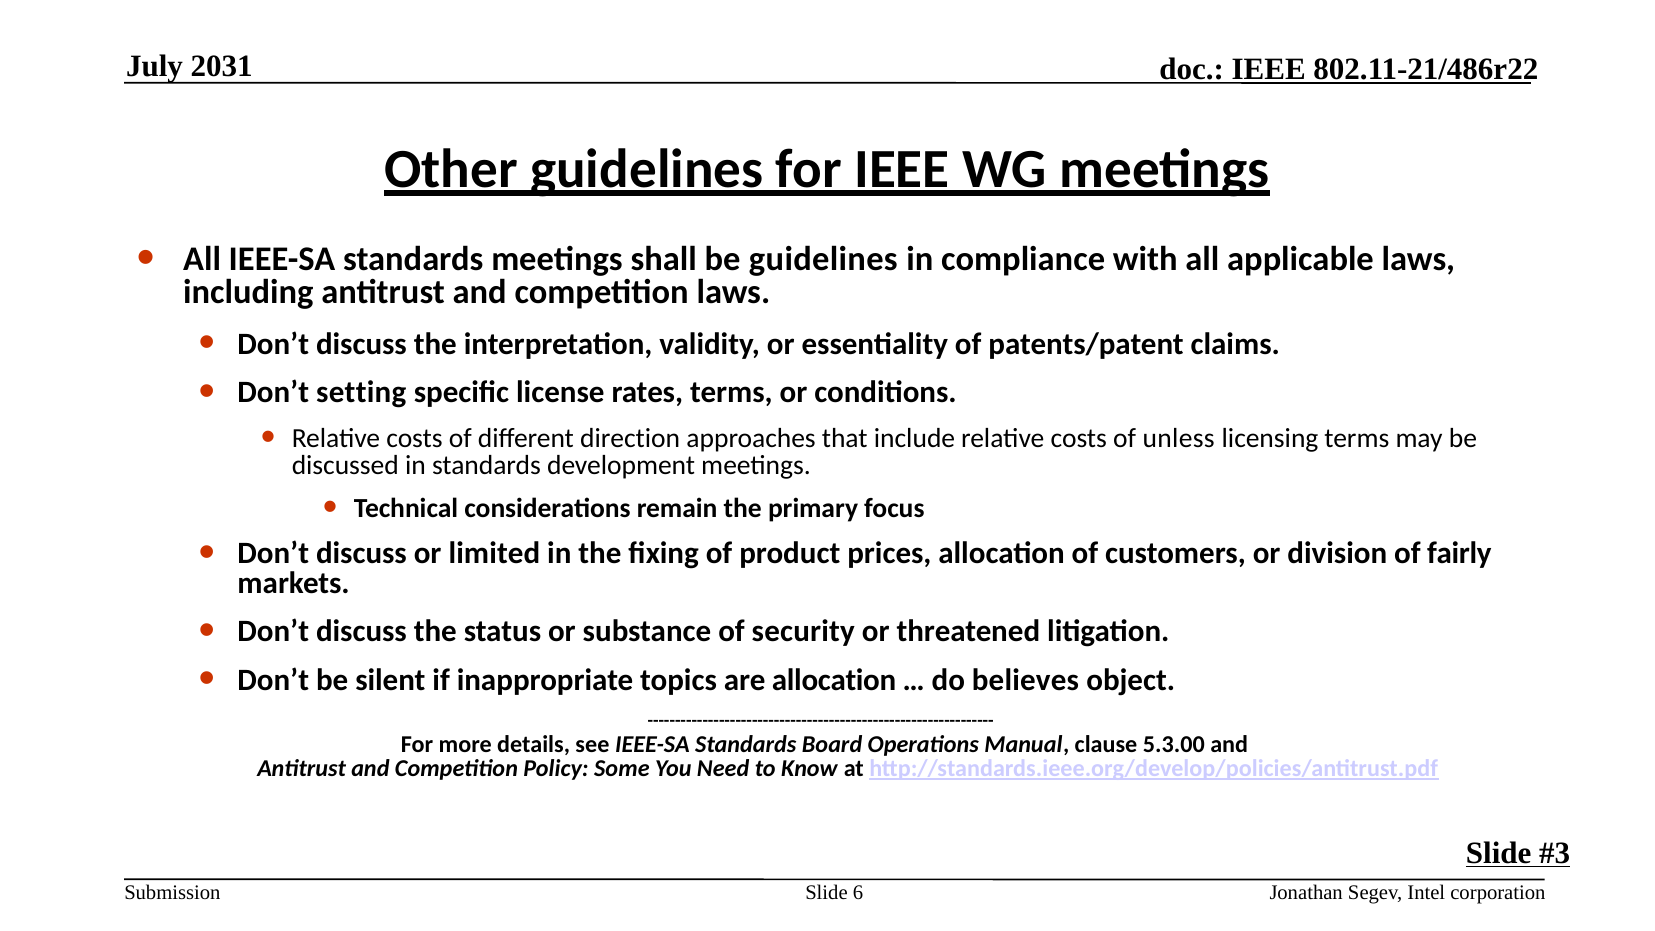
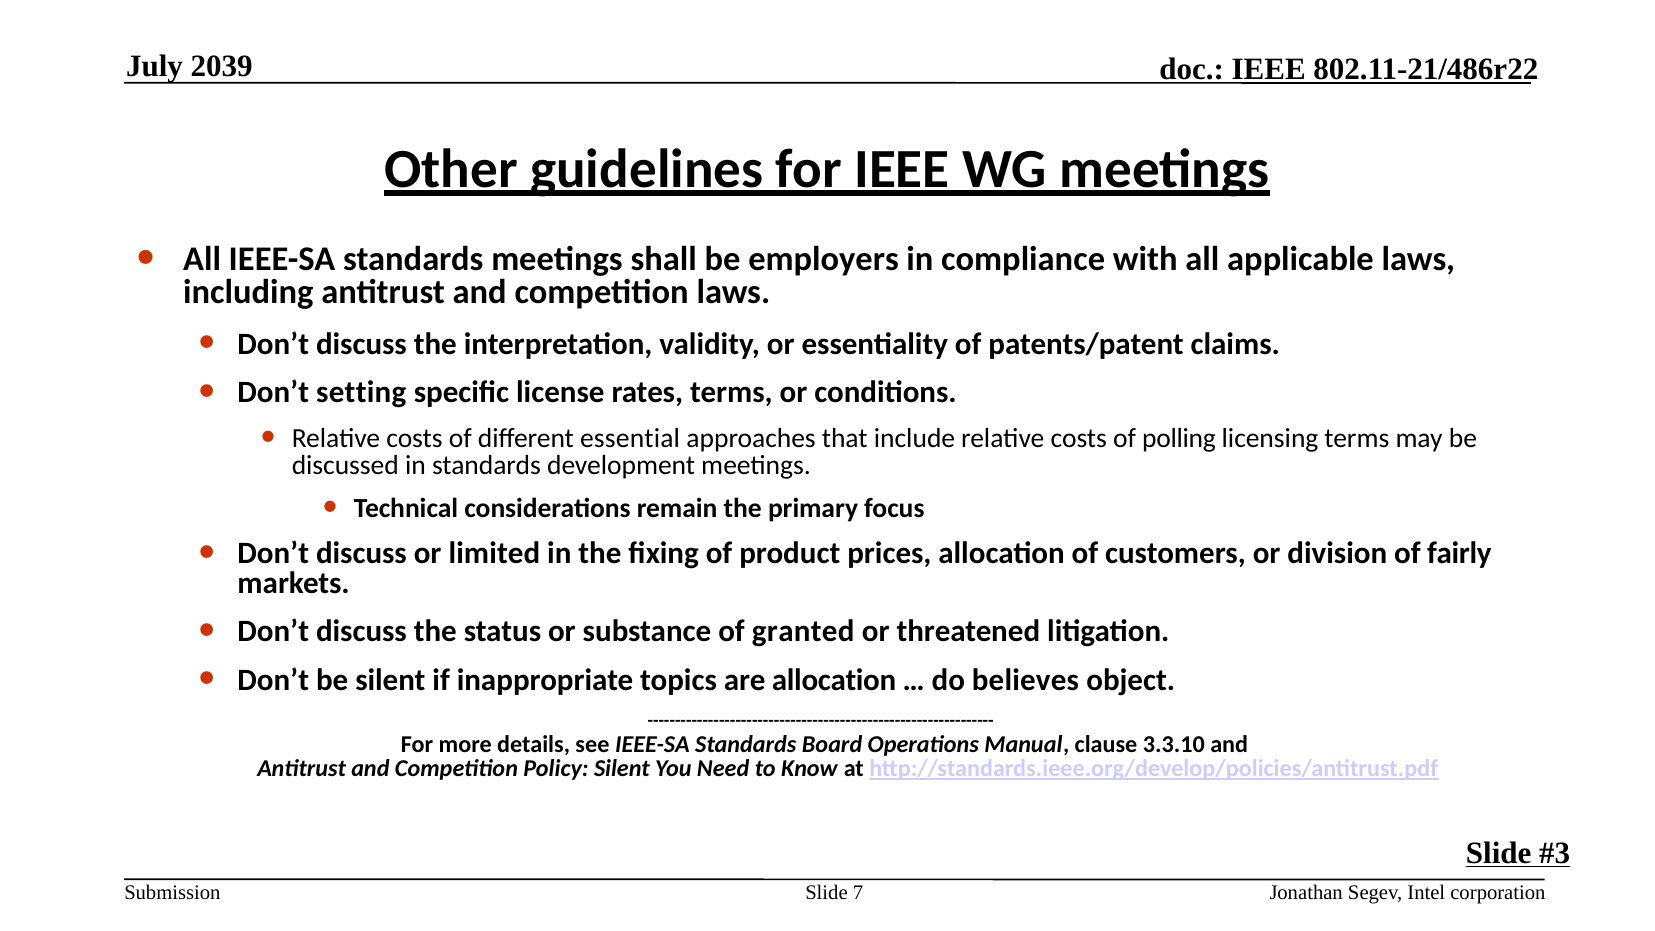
2031: 2031 -> 2039 (222, 66)
be guidelines: guidelines -> employers (824, 259)
direction: direction -> essential (630, 438)
unless: unless -> polling (1179, 438)
security: security -> granted (803, 631)
5.3.00: 5.3.00 -> 3.3.10 (1174, 745)
Policy Some: Some -> Silent (622, 768)
6: 6 -> 7 (858, 893)
